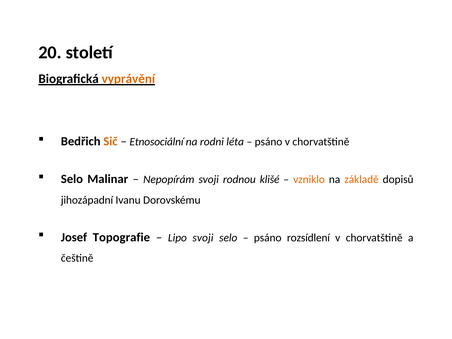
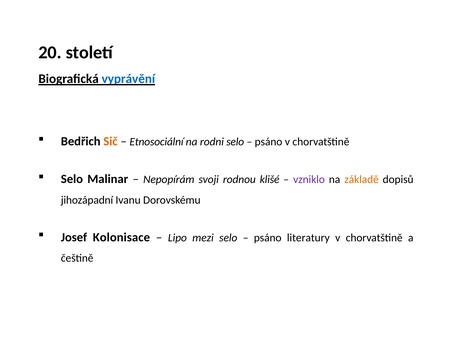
vyprávění colour: orange -> blue (128, 79)
rodni léta: léta -> selo (235, 142)
vzniklo colour: orange -> purple (309, 180)
Topografie: Topografie -> Kolonisace (121, 237)
Lipo svoji: svoji -> mezi (203, 238)
rozsídlení: rozsídlení -> literatury (308, 238)
